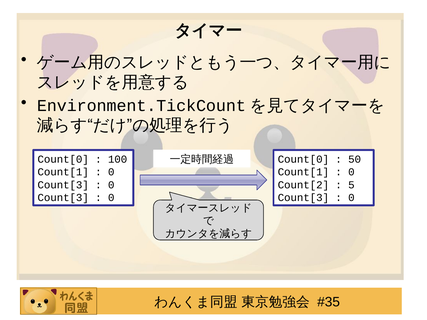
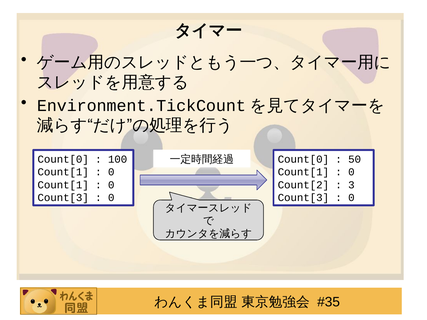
Count[3: Count[3 -> Count[1 (63, 185)
5: 5 -> 3 (351, 185)
